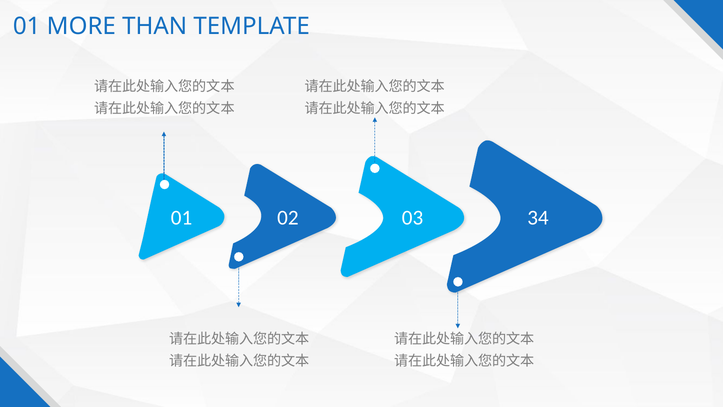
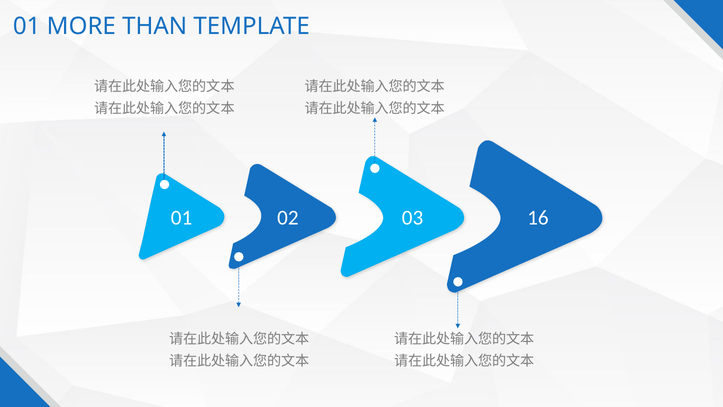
34: 34 -> 16 (538, 217)
